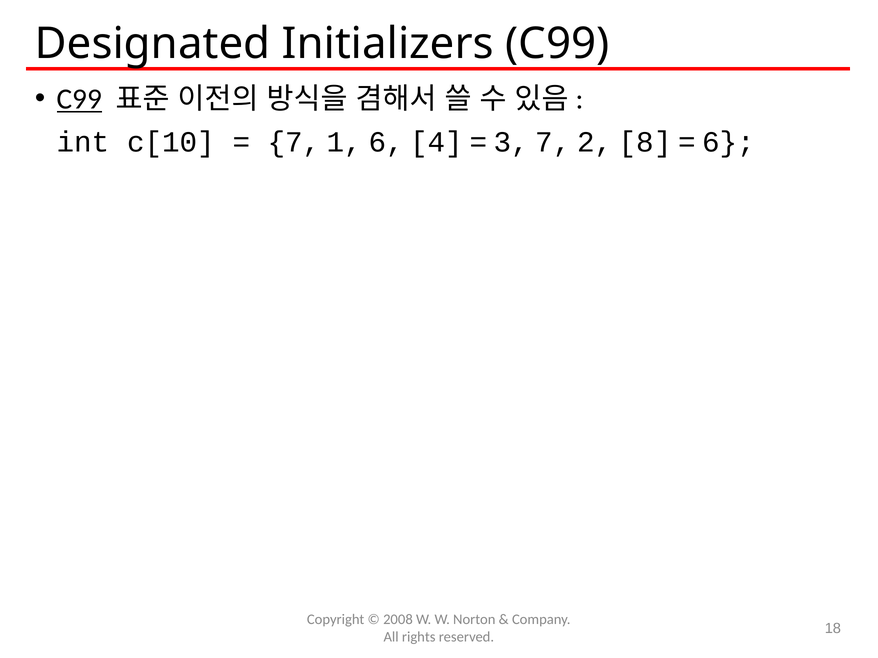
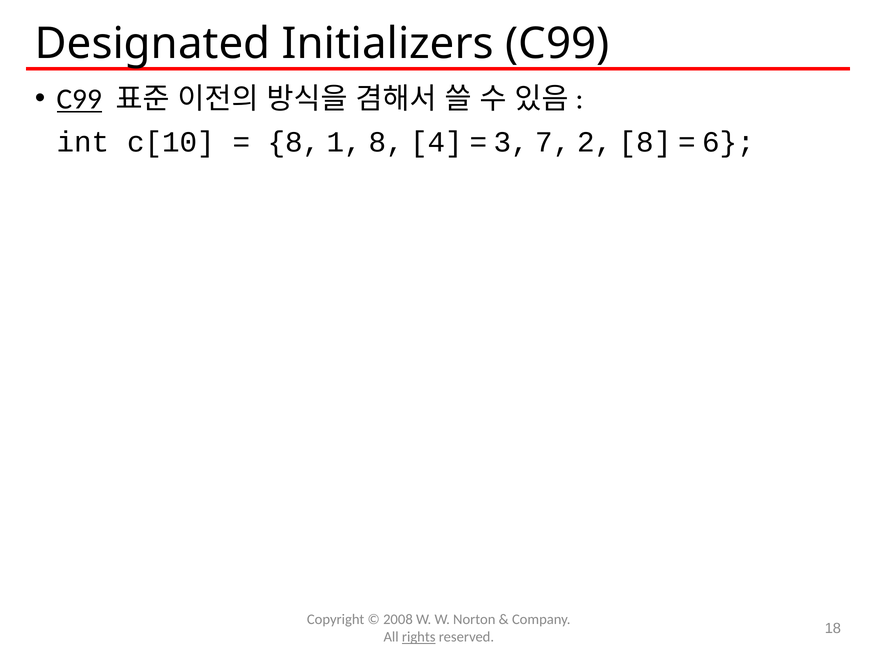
7: 7 -> 8 (294, 142)
1 6: 6 -> 8 (386, 142)
rights underline: none -> present (419, 638)
